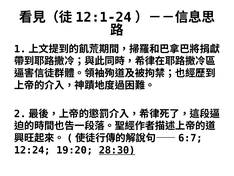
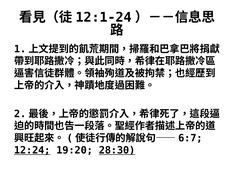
12:24 underline: none -> present (32, 150)
